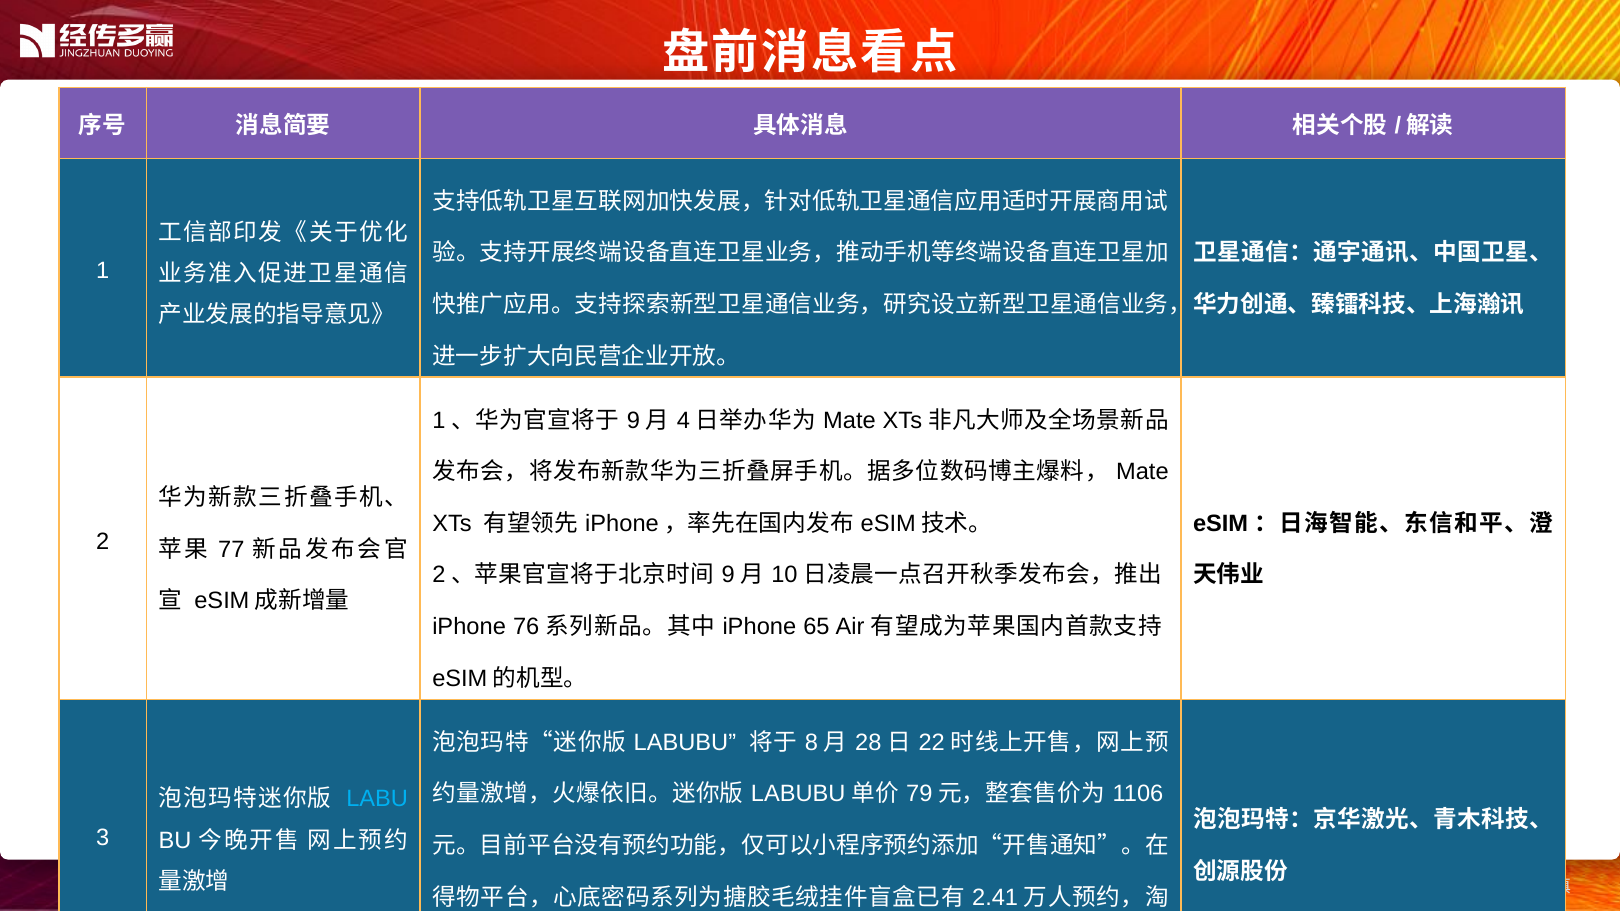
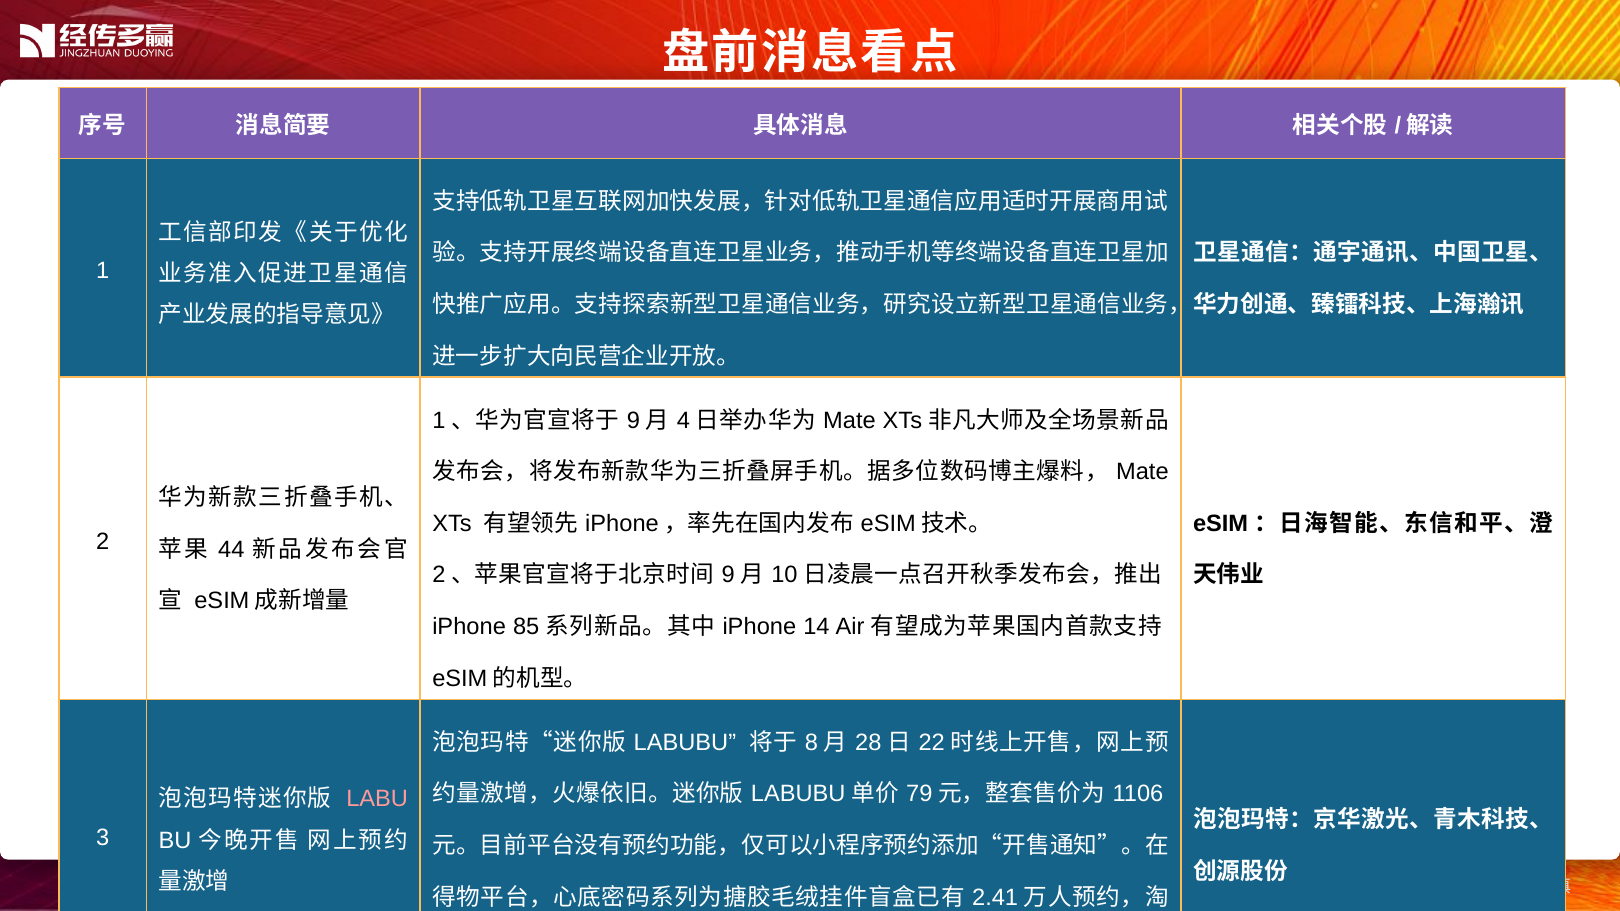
77: 77 -> 44 (231, 550)
76: 76 -> 85 (526, 627)
65: 65 -> 14 (816, 627)
LABU colour: light blue -> pink (377, 799)
